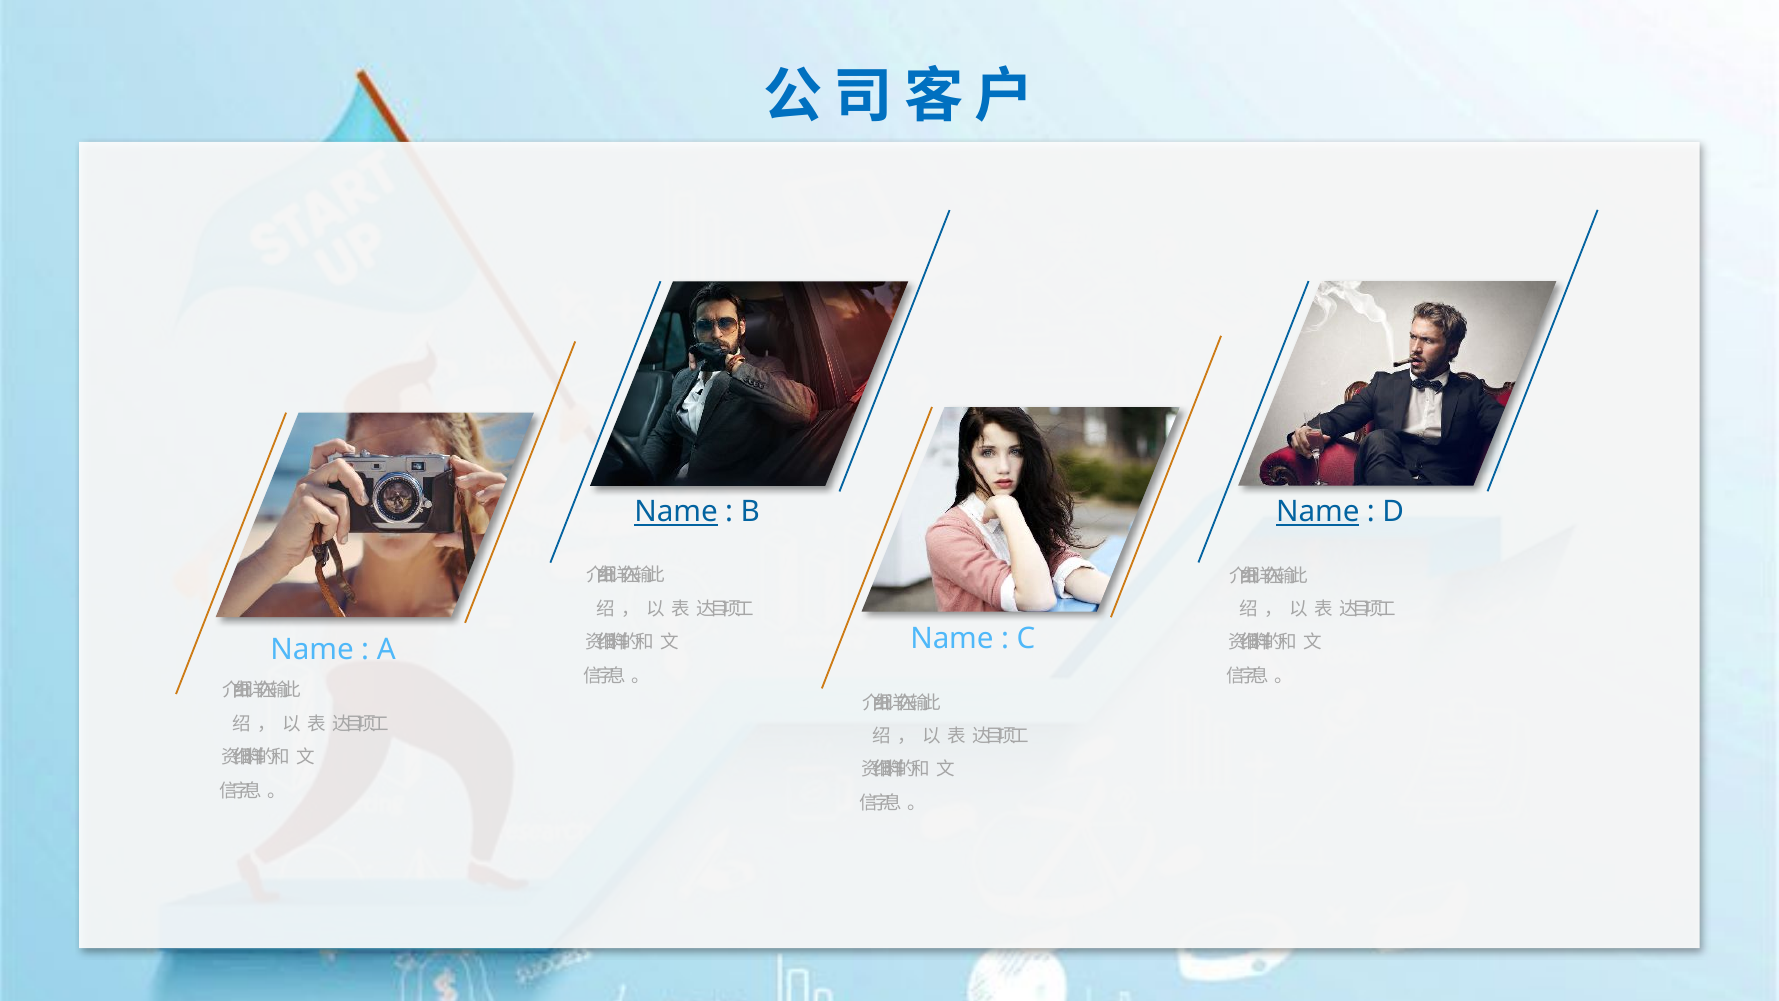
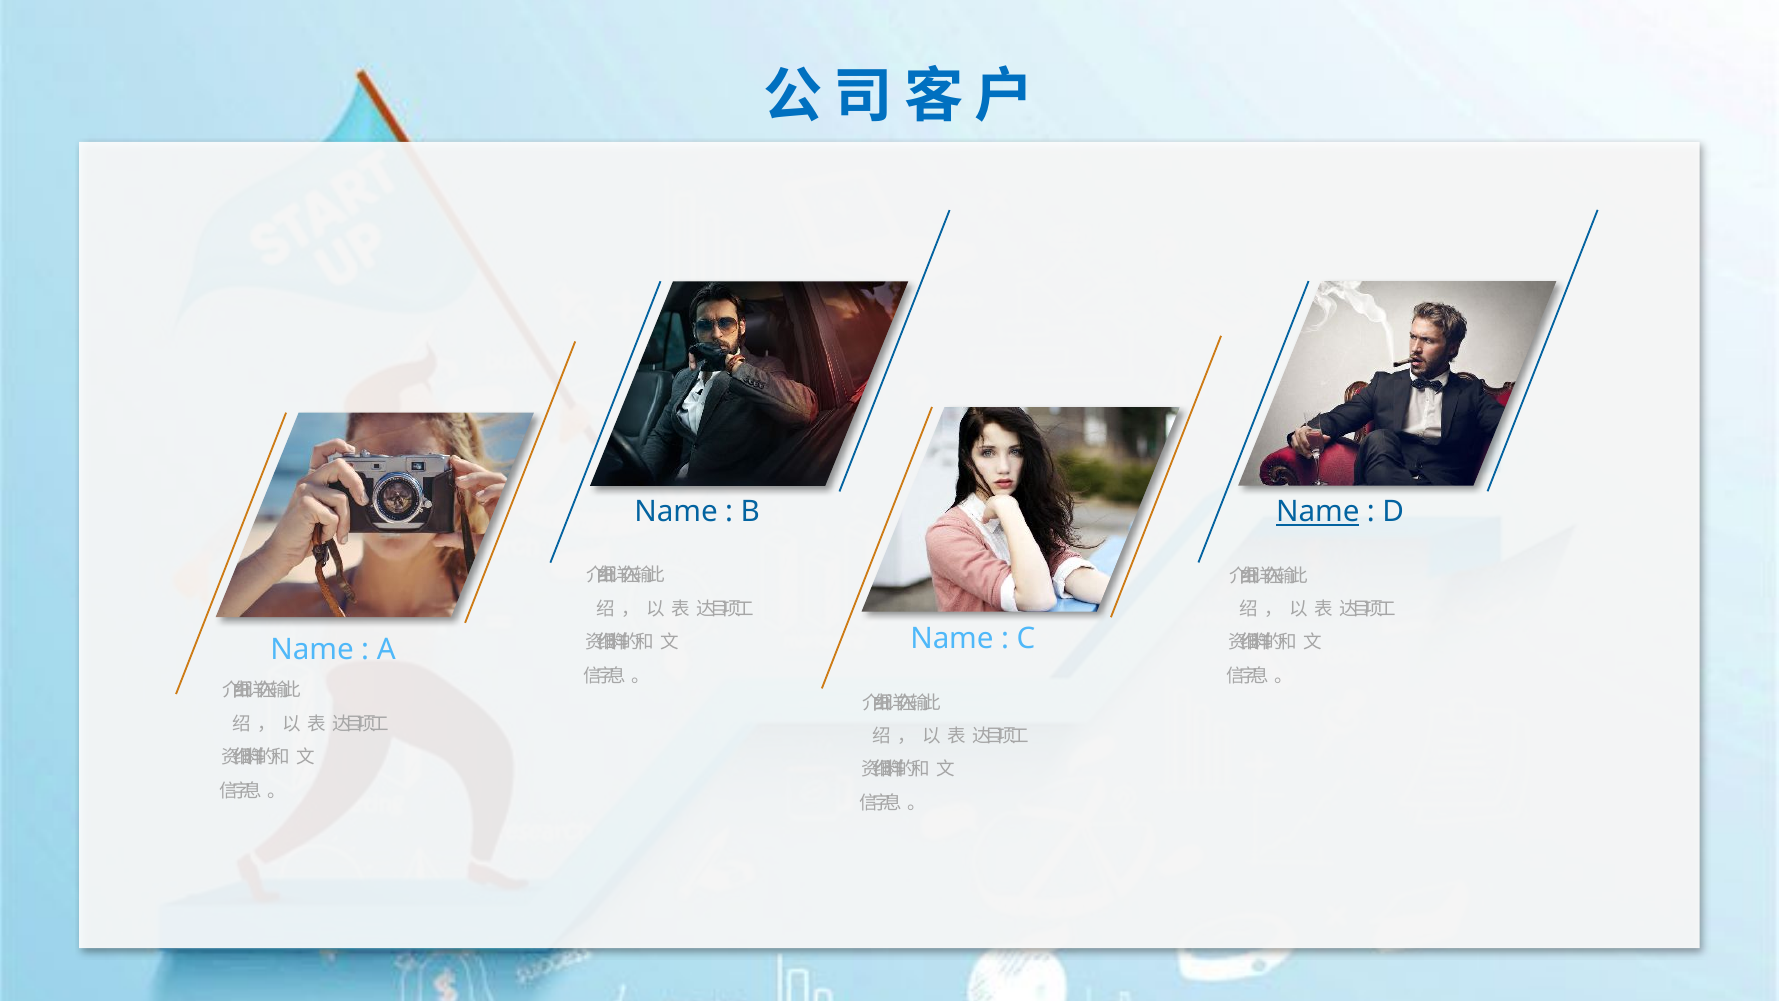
Name underline: present -> none (676, 512)
